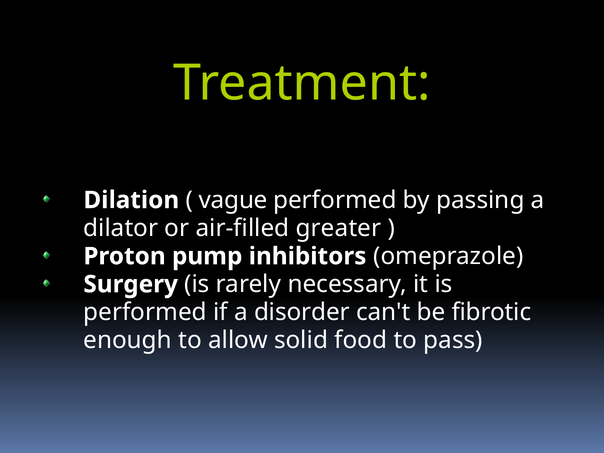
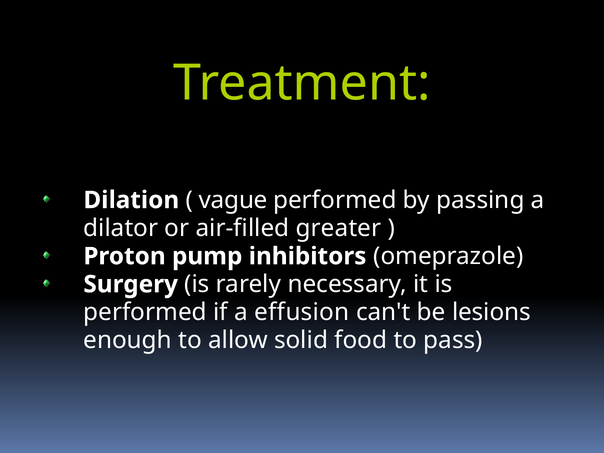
disorder: disorder -> effusion (302, 312)
fibrotic: fibrotic -> lesions (491, 312)
